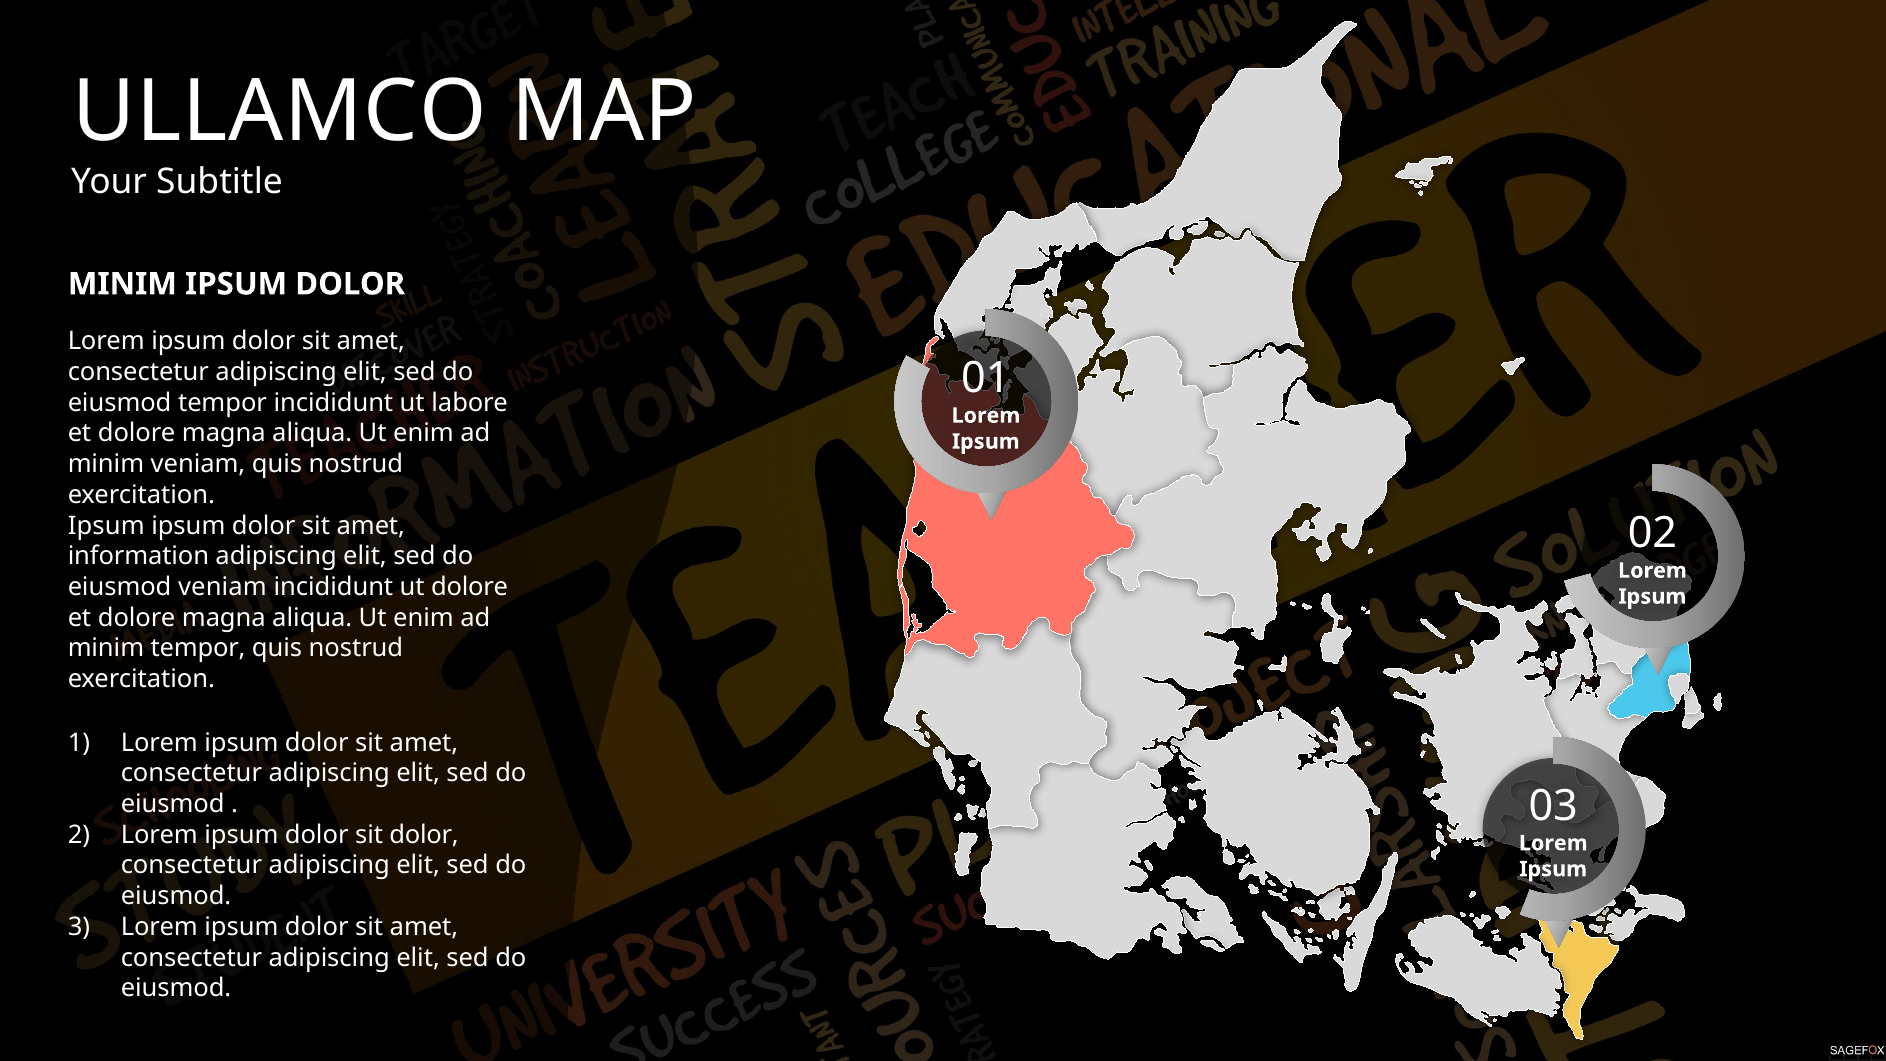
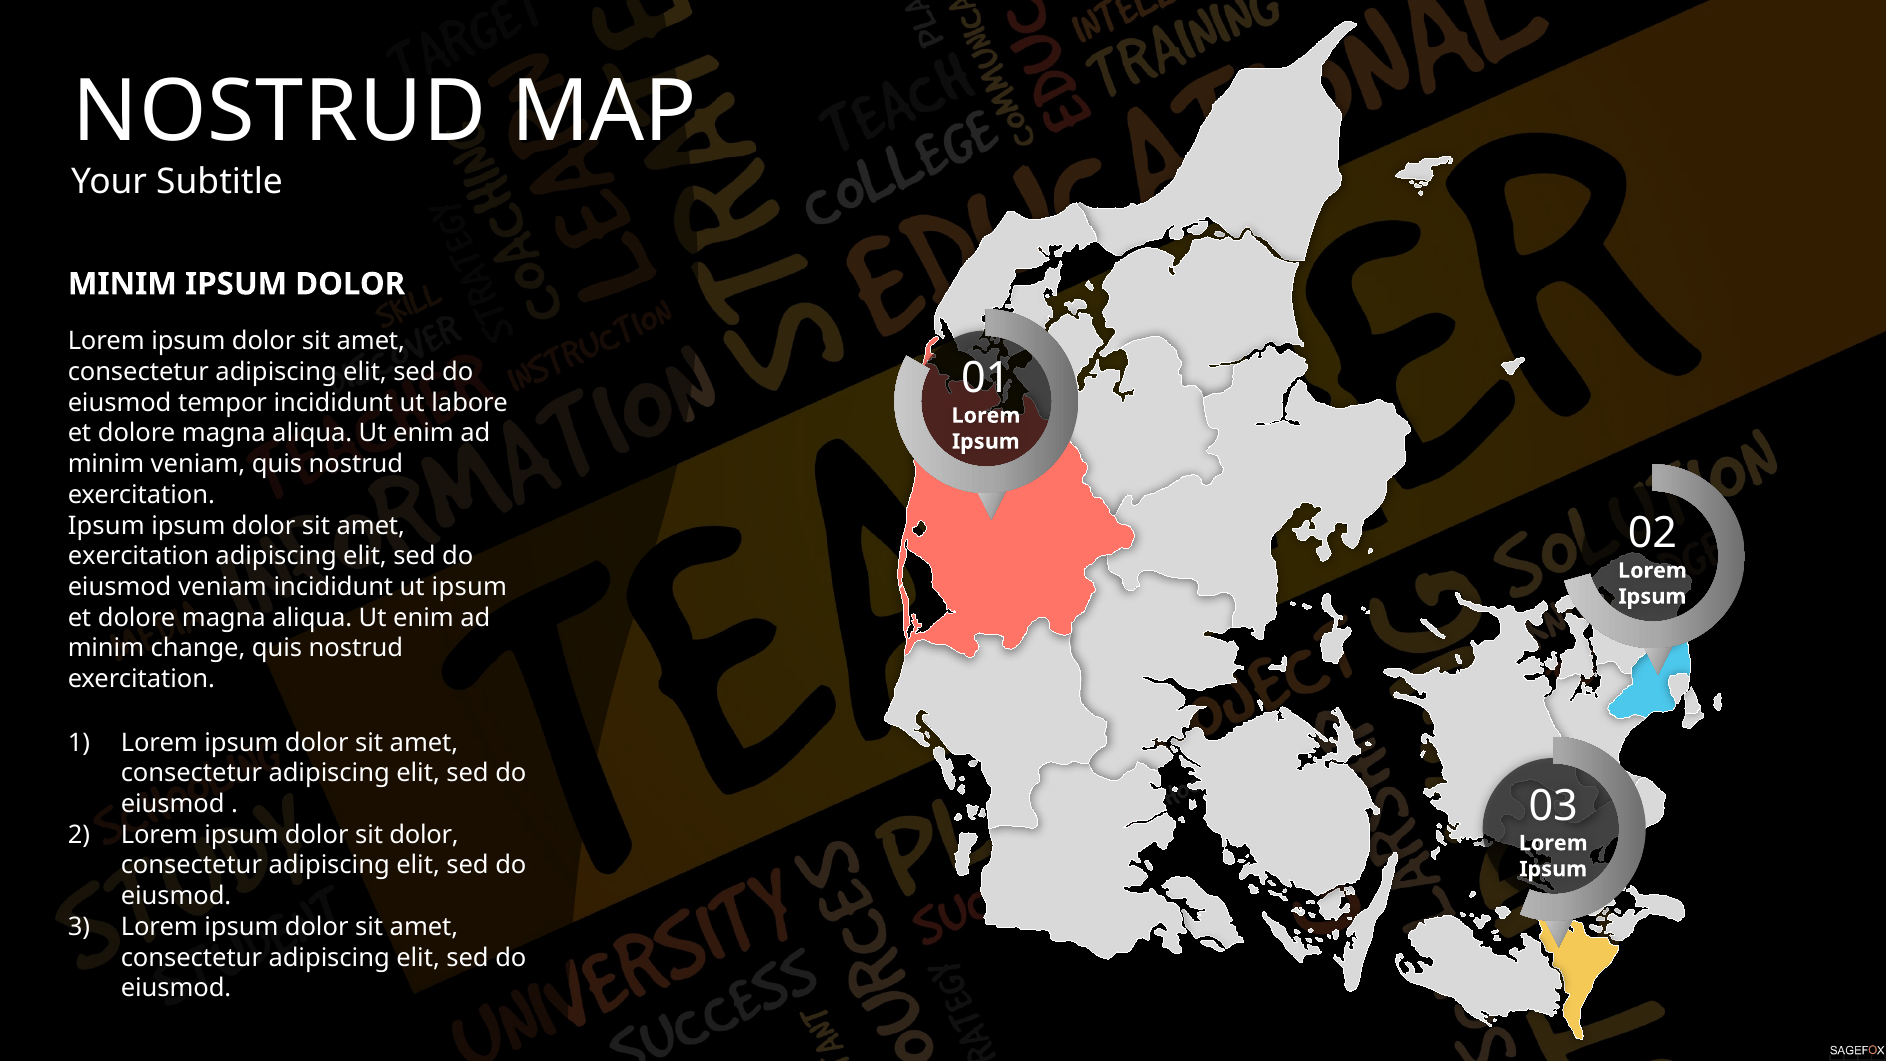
ULLAMCO: ULLAMCO -> NOSTRUD (279, 112)
information: information -> exercitation (138, 556)
ut dolore: dolore -> ipsum (469, 587)
minim tempor: tempor -> change (198, 648)
